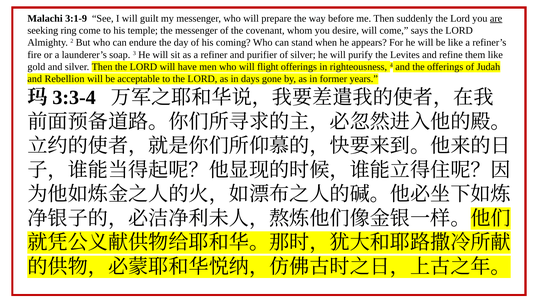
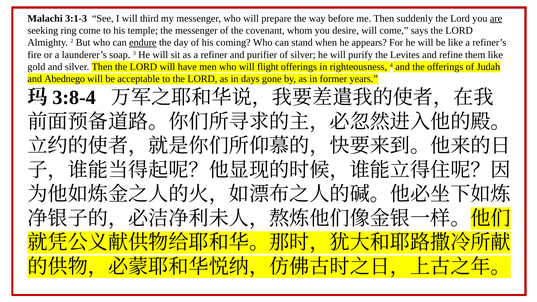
3:1-9: 3:1-9 -> 3:1-3 (76, 18)
guilt: guilt -> third (149, 18)
endure underline: none -> present (143, 43)
Rebellion: Rebellion -> Abednego (65, 79)
3:3-4: 3:3-4 -> 3:8-4 (74, 98)
